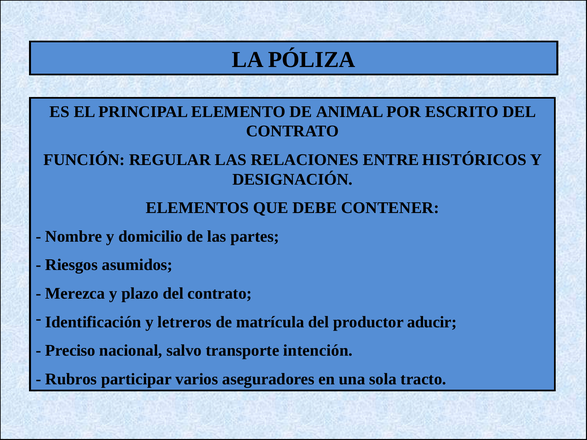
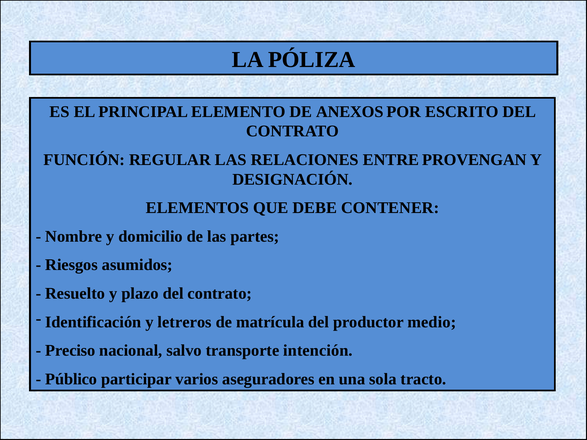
ANIMAL: ANIMAL -> ANEXOS (350, 112)
HISTÓRICOS: HISTÓRICOS -> PROVENGAN (475, 160)
Merezca: Merezca -> Resuelto (75, 294)
aducir: aducir -> medio (432, 322)
Rubros: Rubros -> Público (71, 379)
